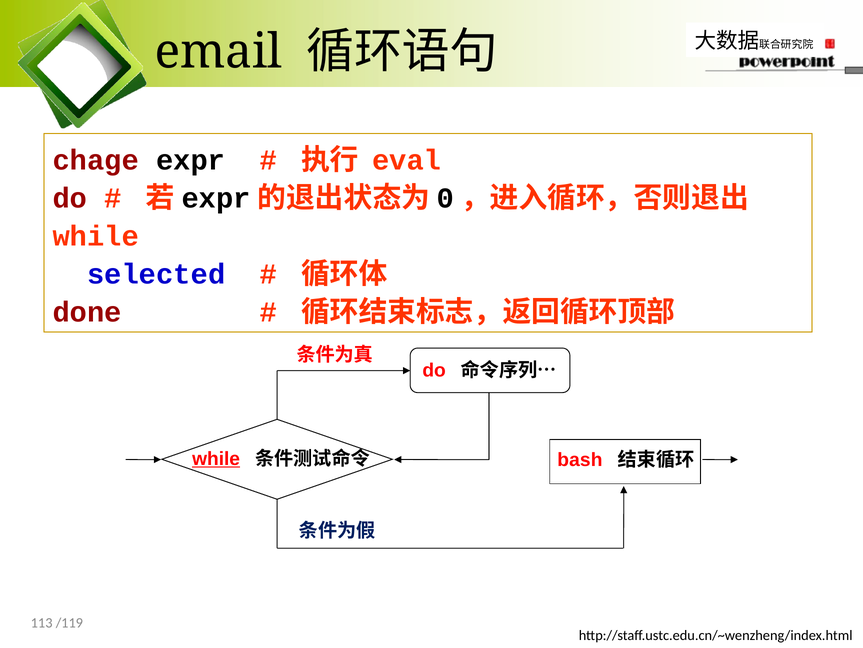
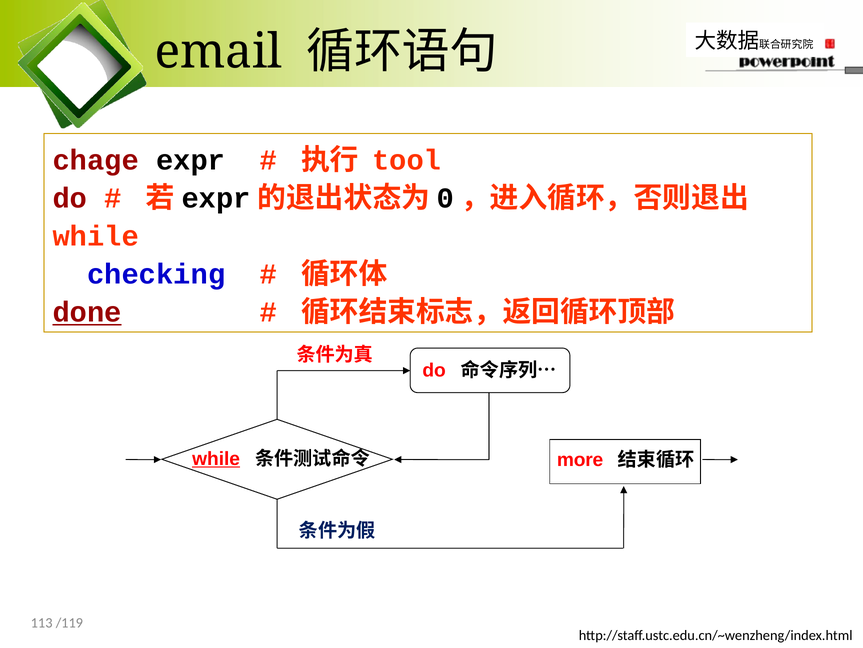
eval: eval -> tool (407, 160)
selected: selected -> checking (156, 274)
done underline: none -> present (87, 312)
bash: bash -> more (580, 459)
